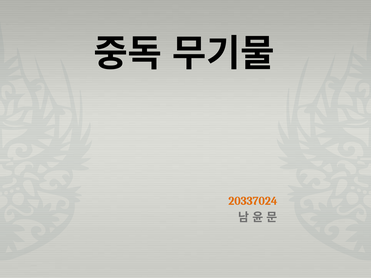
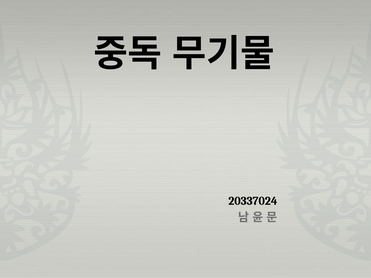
20337024 colour: orange -> black (253, 201)
